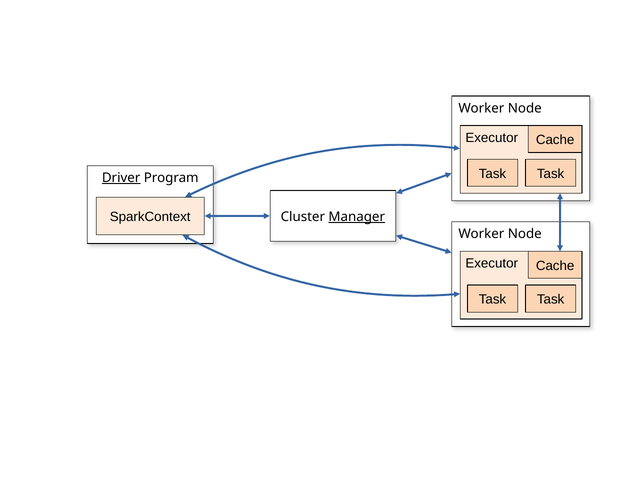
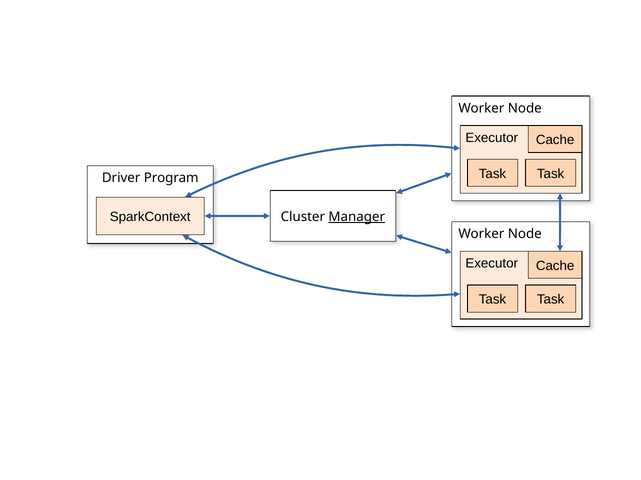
Driver underline: present -> none (121, 178)
